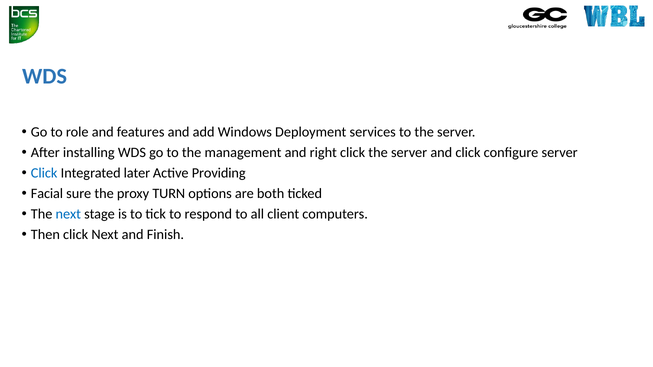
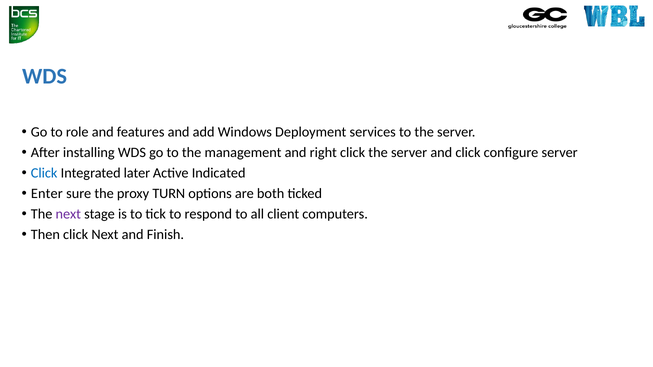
Providing: Providing -> Indicated (219, 173)
Facial: Facial -> Enter (47, 194)
next colour: blue -> purple (68, 214)
